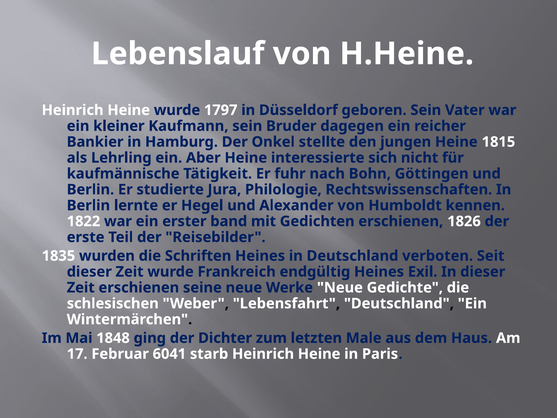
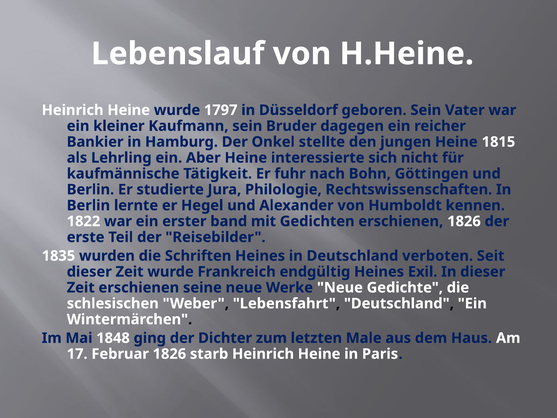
Februar 6041: 6041 -> 1826 (169, 354)
